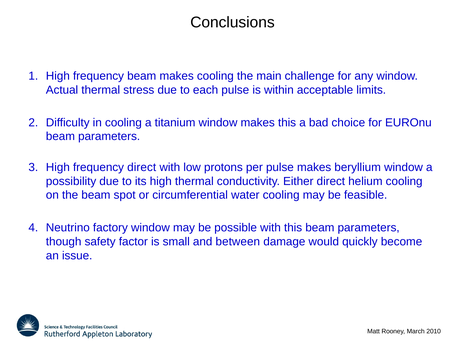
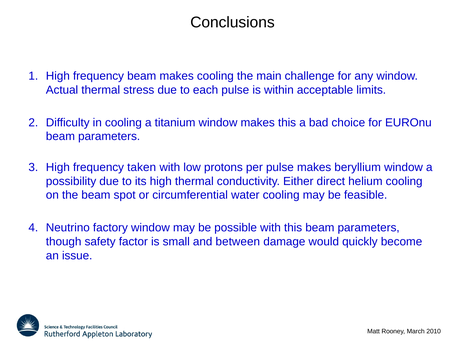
frequency direct: direct -> taken (142, 167)
